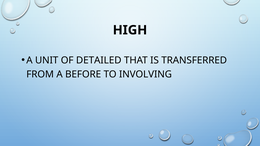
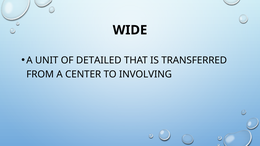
HIGH: HIGH -> WIDE (130, 30)
BEFORE: BEFORE -> CENTER (83, 74)
